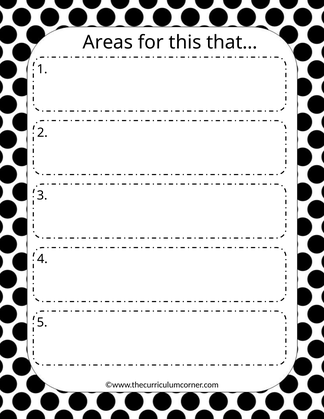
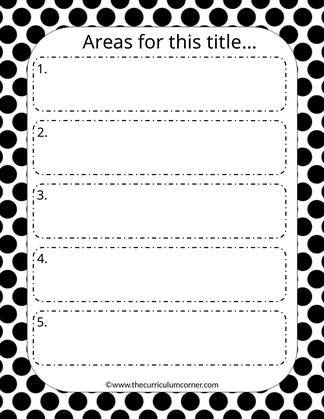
that…: that… -> title… (232, 42)
